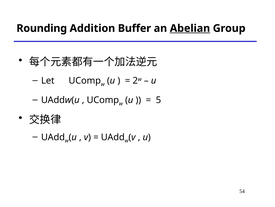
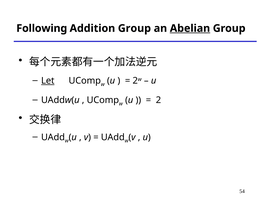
Rounding: Rounding -> Following (42, 28)
Addition Buffer: Buffer -> Group (134, 28)
Let underline: none -> present (48, 80)
5: 5 -> 2 (158, 100)
